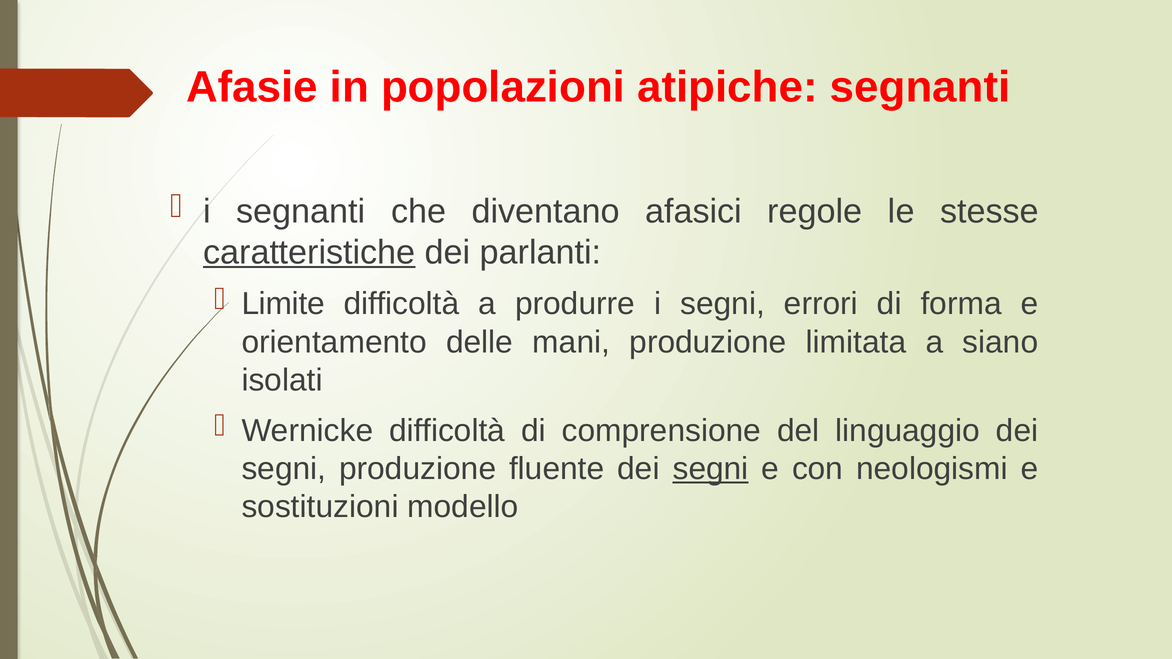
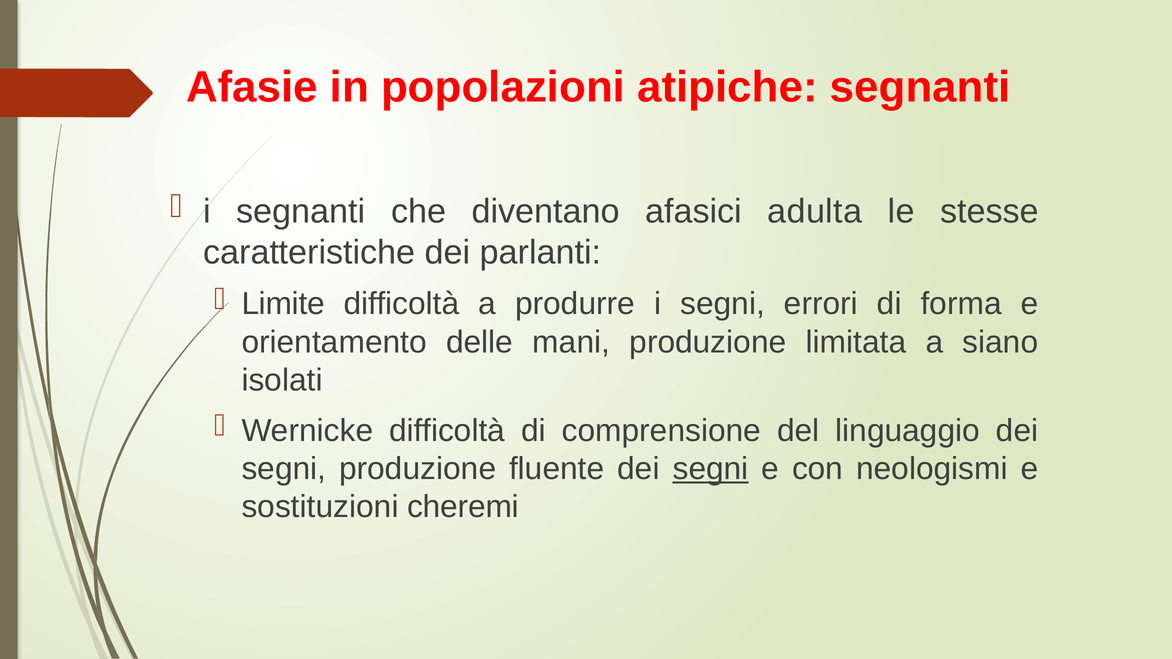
regole: regole -> adulta (815, 212)
caratteristiche underline: present -> none (309, 252)
modello: modello -> cheremi (463, 507)
